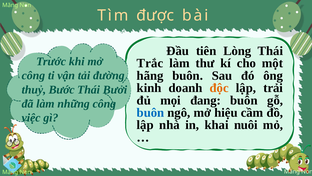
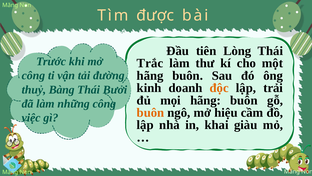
Bước: Bước -> Bàng (62, 89)
mọi đang: đang -> hãng (206, 100)
buôn colour: blue -> orange (150, 112)
nuôi: nuôi -> giàu (246, 125)
